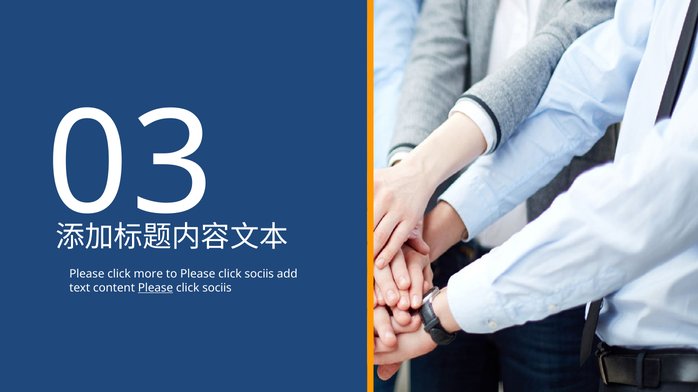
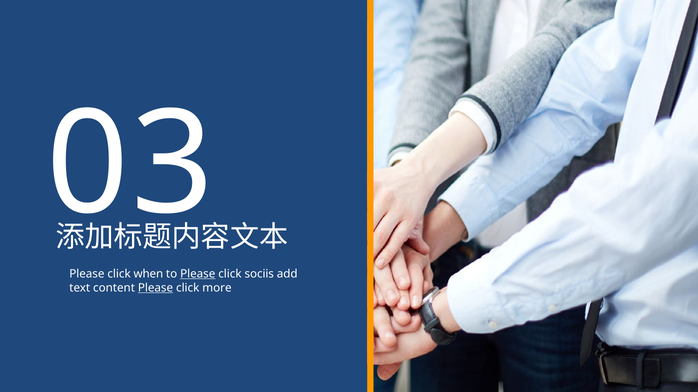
more: more -> when (148, 274)
Please underline: none -> present (198, 274)
sociis: sociis -> more (217, 288)
